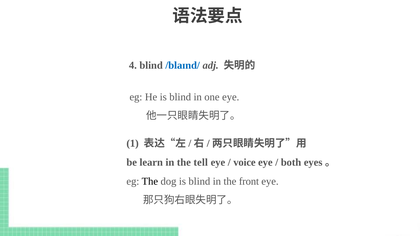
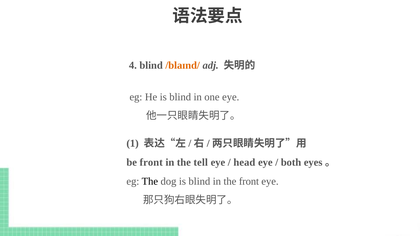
/blaɪnd/ colour: blue -> orange (183, 65)
be learn: learn -> front (151, 163)
voice: voice -> head (244, 163)
